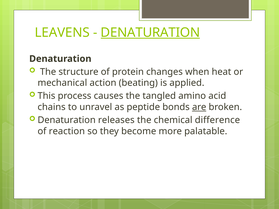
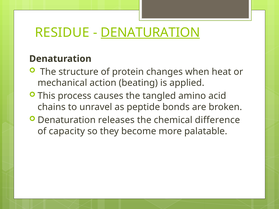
LEAVENS: LEAVENS -> RESIDUE (62, 33)
are underline: present -> none (199, 107)
reaction: reaction -> capacity (67, 131)
